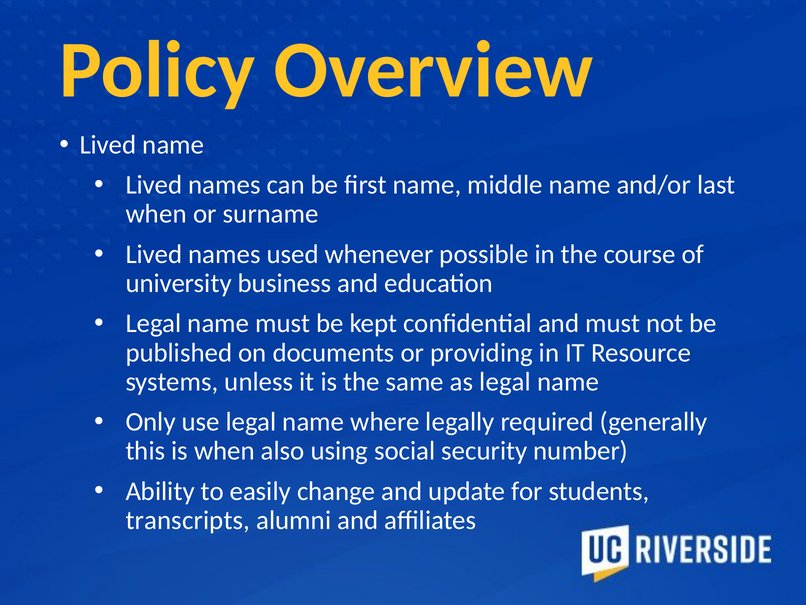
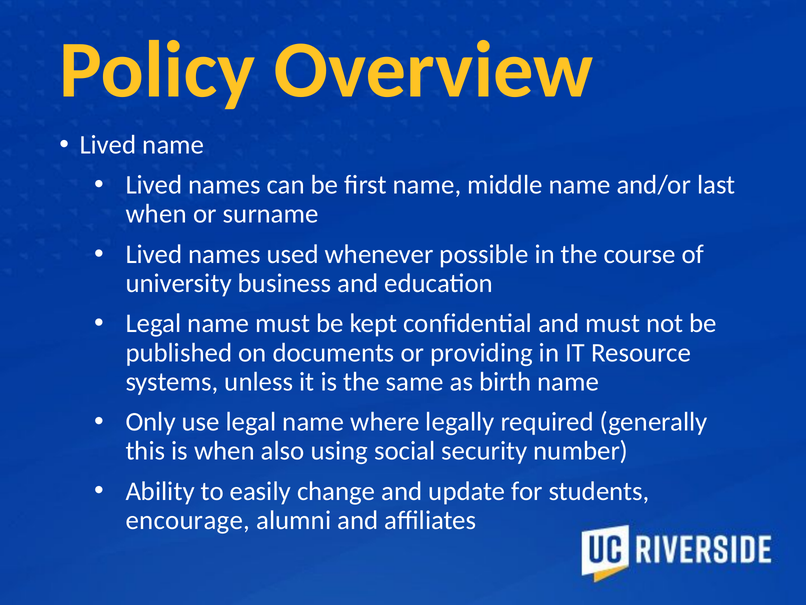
as legal: legal -> birth (505, 381)
transcripts: transcripts -> encourage (188, 520)
